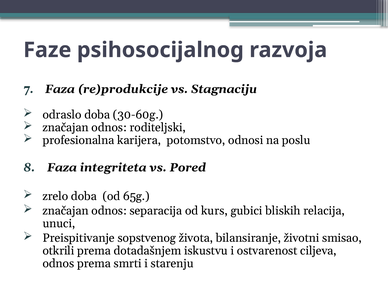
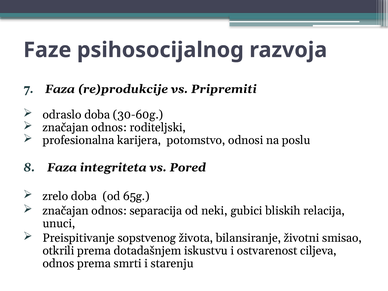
Stagnaciju: Stagnaciju -> Pripremiti (224, 89)
kurs: kurs -> neki (214, 211)
